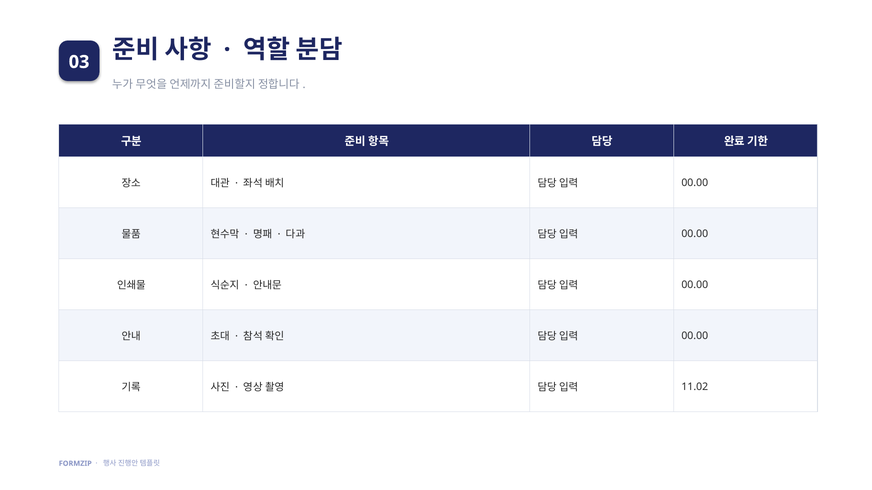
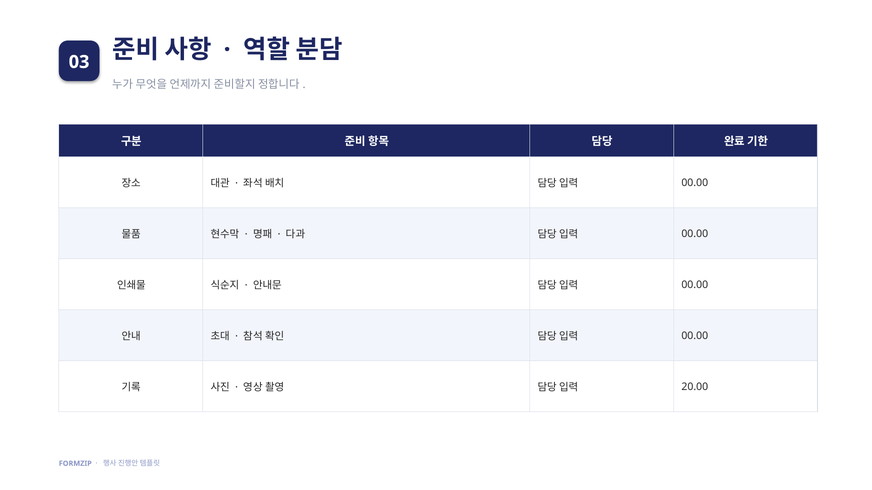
11.02: 11.02 -> 20.00 (695, 387)
